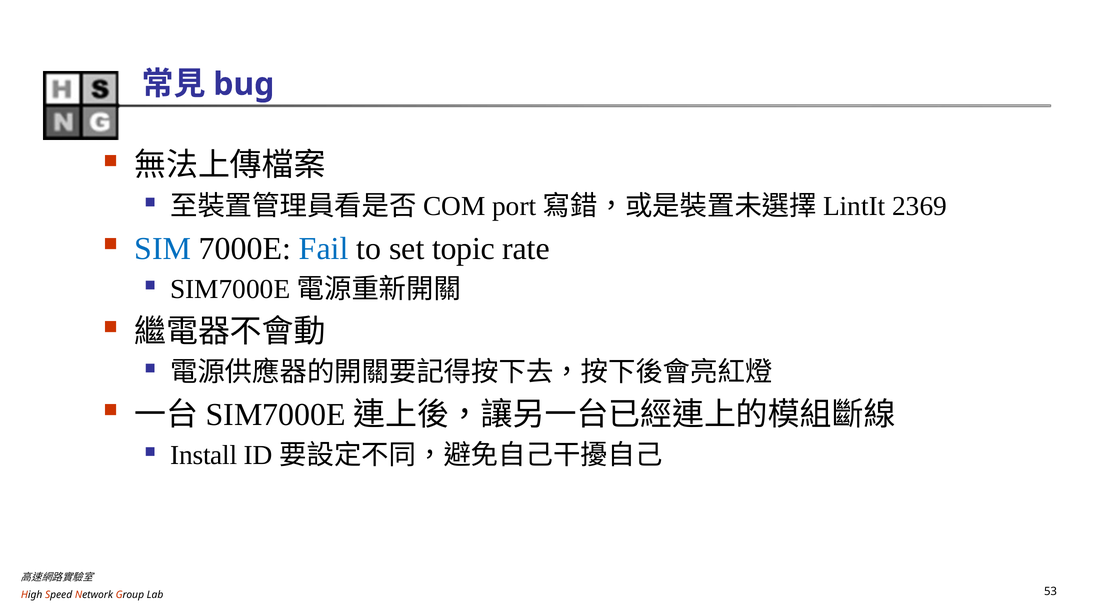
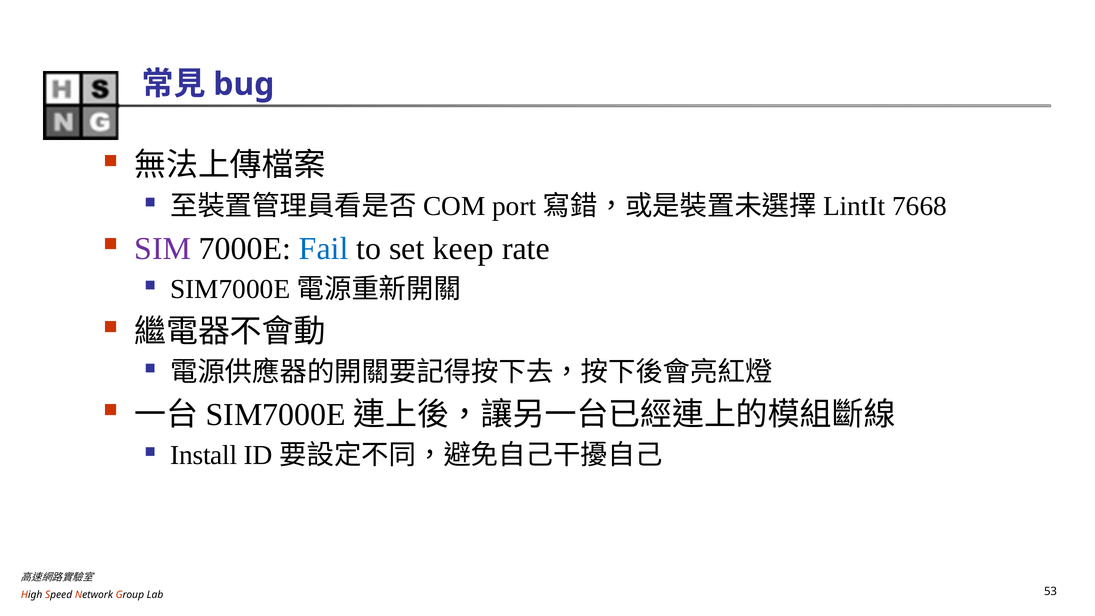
2369: 2369 -> 7668 (920, 206)
SIM colour: blue -> purple (163, 248)
topic: topic -> keep (463, 248)
